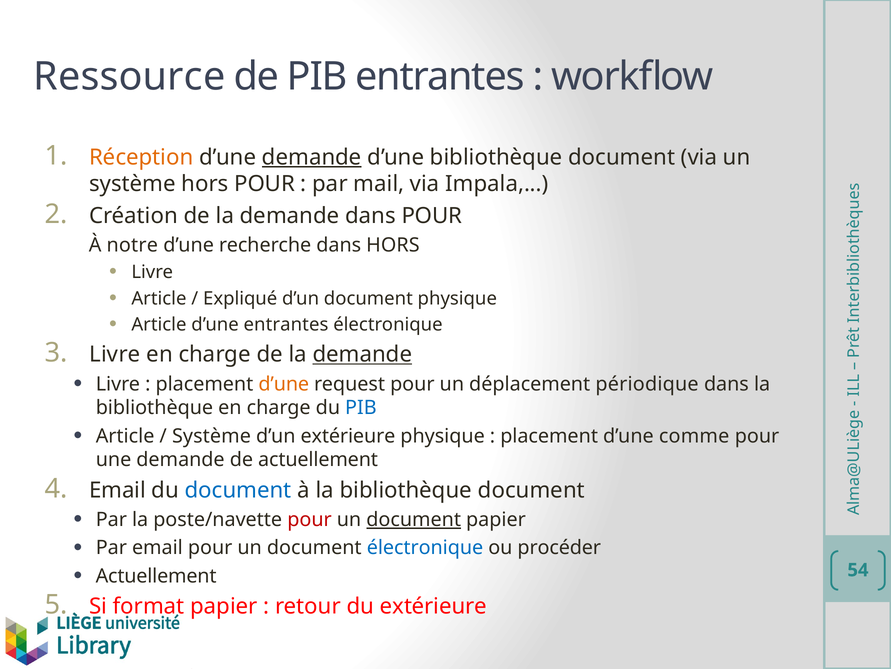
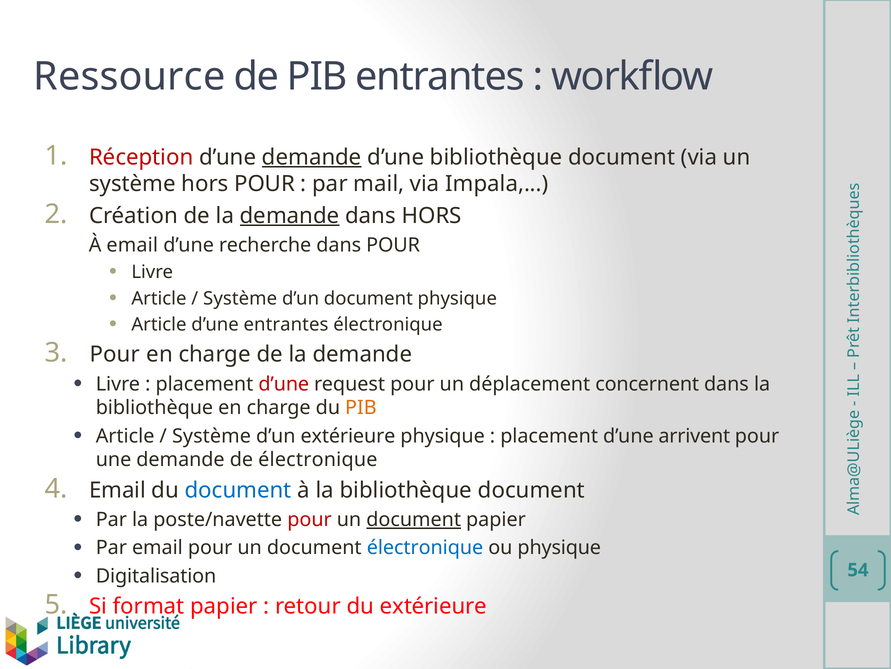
Réception colour: orange -> red (141, 157)
demande underline: none -> present (290, 215)
dans POUR: POUR -> HORS (432, 215)
À notre: notre -> email (132, 245)
dans HORS: HORS -> POUR (393, 245)
Expliqué: Expliqué -> Système (240, 298)
Livre: Livre -> Pour (115, 354)
demande underline: present -> none (362, 354)
d’une colour: orange -> red (284, 384)
périodique: périodique -> concernent (647, 384)
PIB colour: blue -> orange (361, 407)
comme: comme -> arrivent (694, 435)
de actuellement: actuellement -> électronique (318, 459)
ou procéder: procéder -> physique (559, 547)
Actuellement: Actuellement -> Digitalisation (156, 576)
